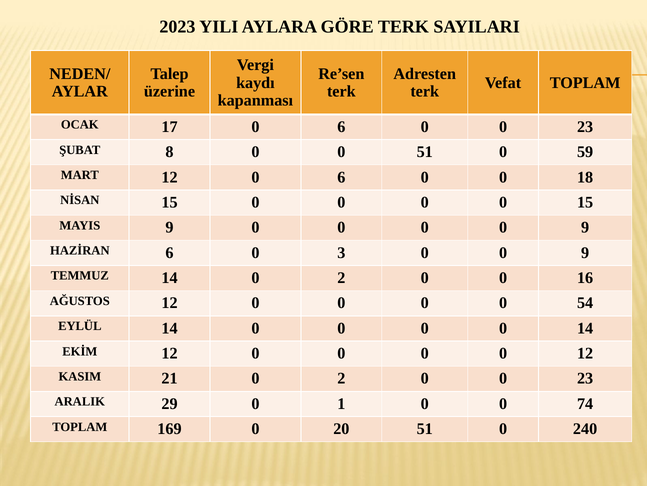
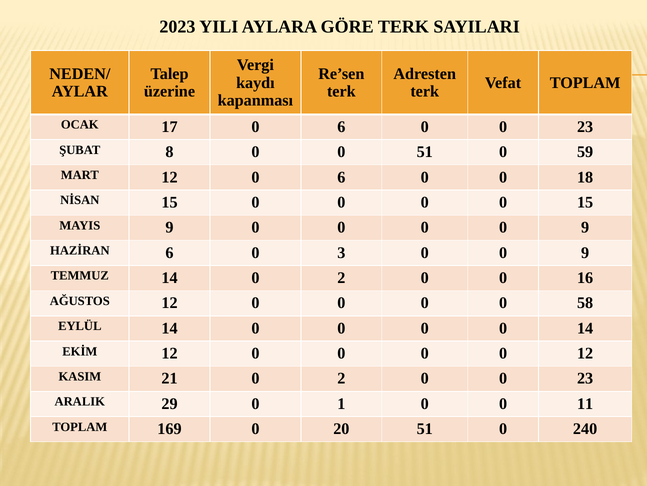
54: 54 -> 58 (585, 303)
74: 74 -> 11 (585, 403)
